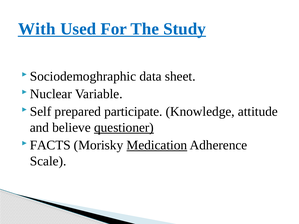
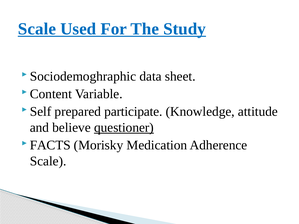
With: With -> Scale (37, 29)
Nuclear: Nuclear -> Content (51, 94)
Medication underline: present -> none (157, 145)
